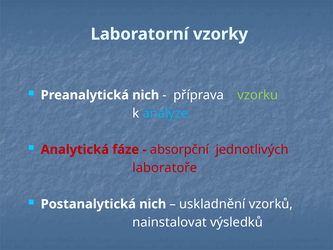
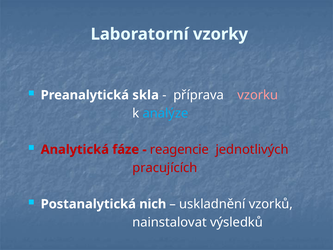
Preanalytická nich: nich -> skla (146, 95)
vzorku colour: light green -> pink (258, 95)
absorpční: absorpční -> reagencie (179, 149)
laboratoře: laboratoře -> pracujících (165, 168)
